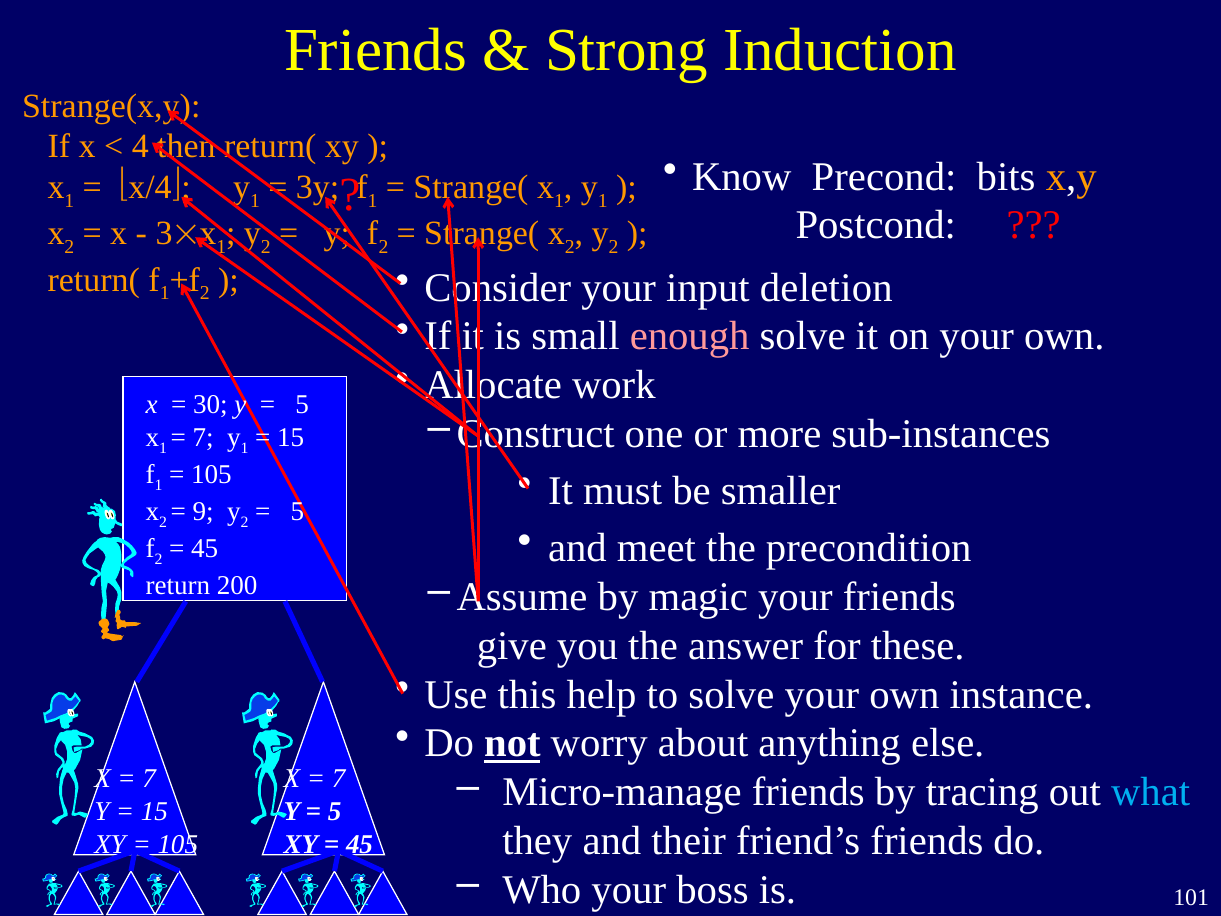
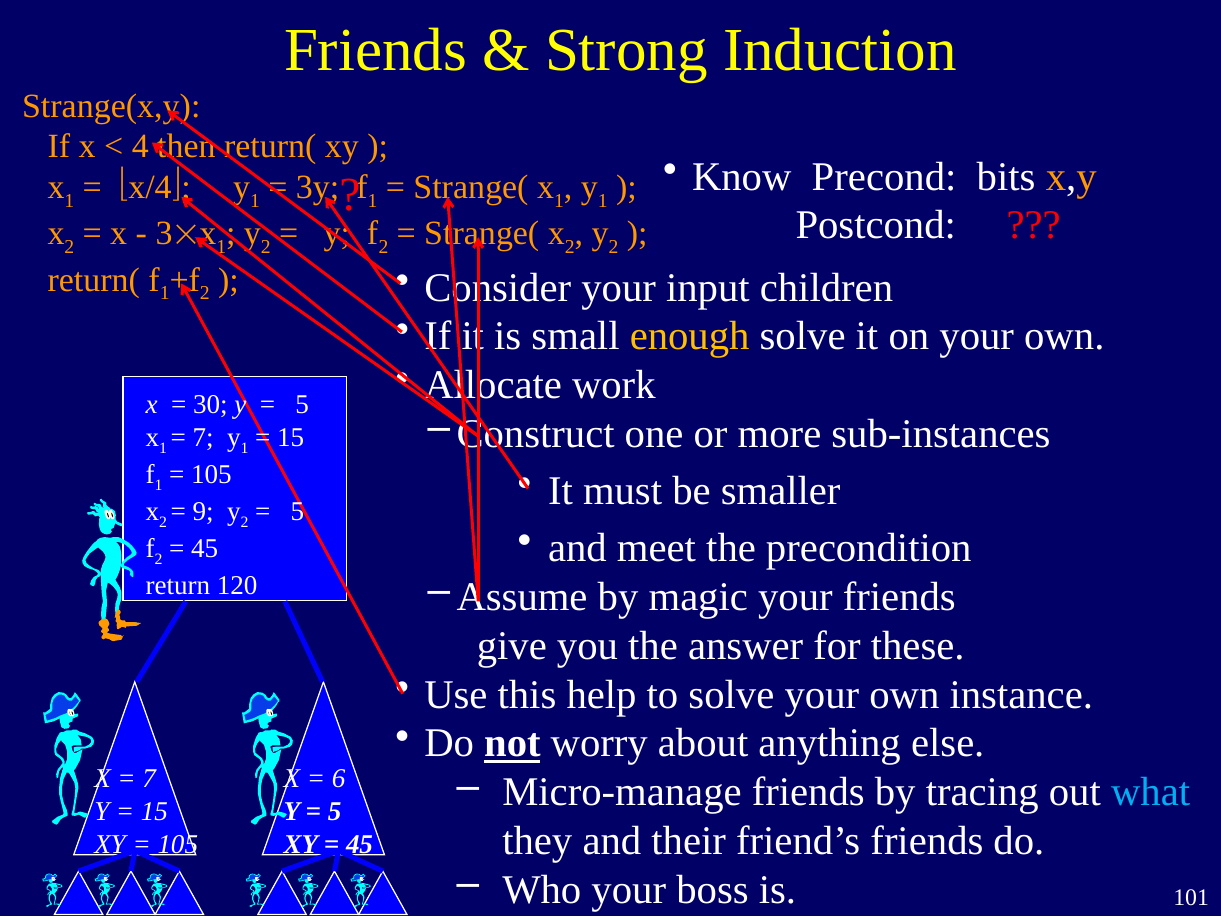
deletion: deletion -> children (826, 288)
enough colour: pink -> yellow (690, 336)
200: 200 -> 120 (237, 585)
7: 7 -> 6 (339, 779)
